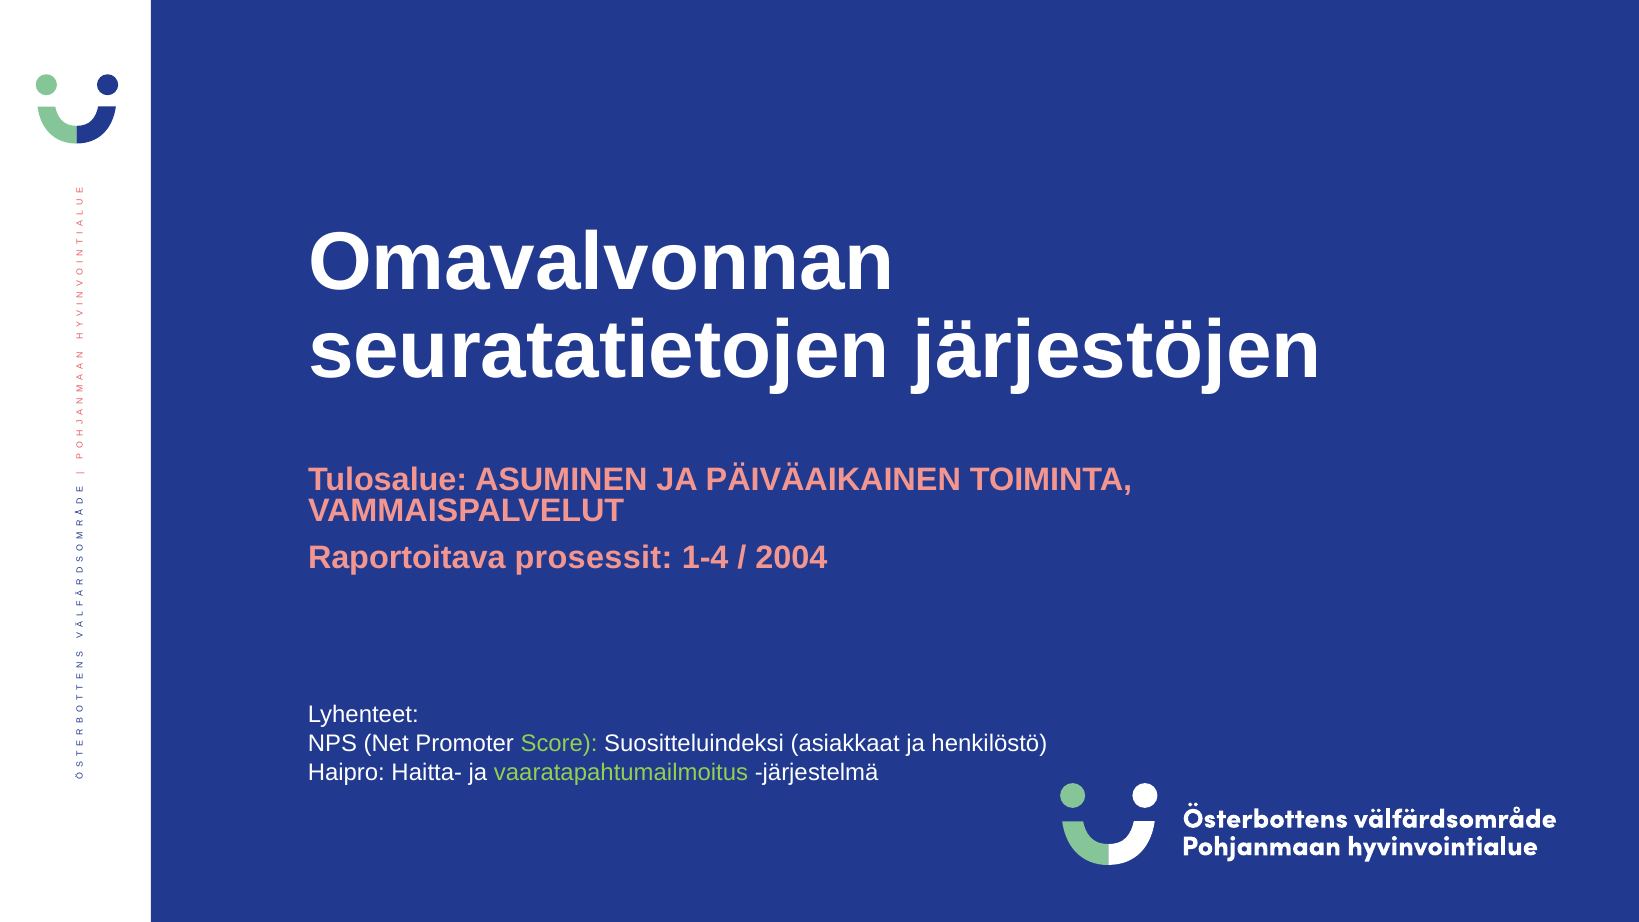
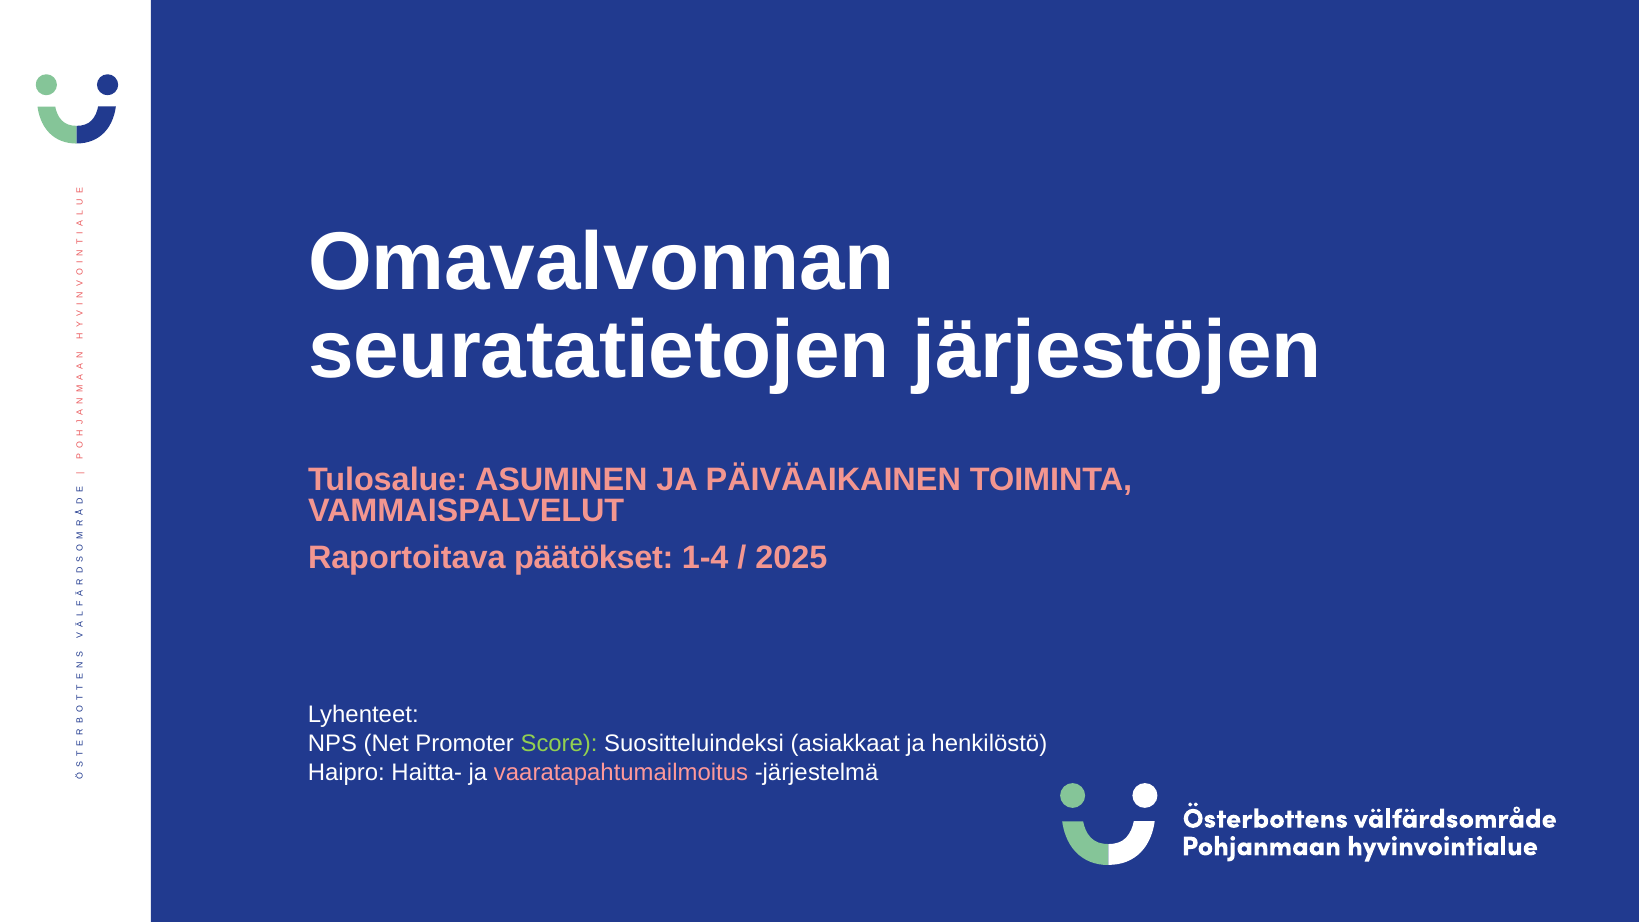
prosessit: prosessit -> päätökset (594, 558)
2004: 2004 -> 2025 (791, 558)
vaaratapahtumailmoitus colour: light green -> pink (621, 772)
